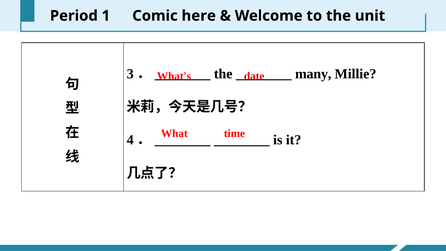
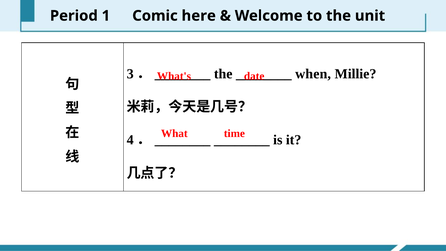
many: many -> when (313, 74)
